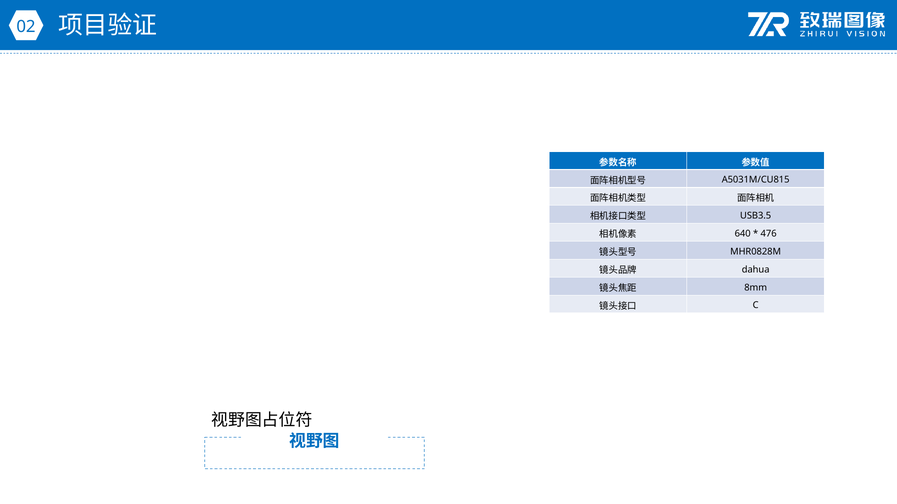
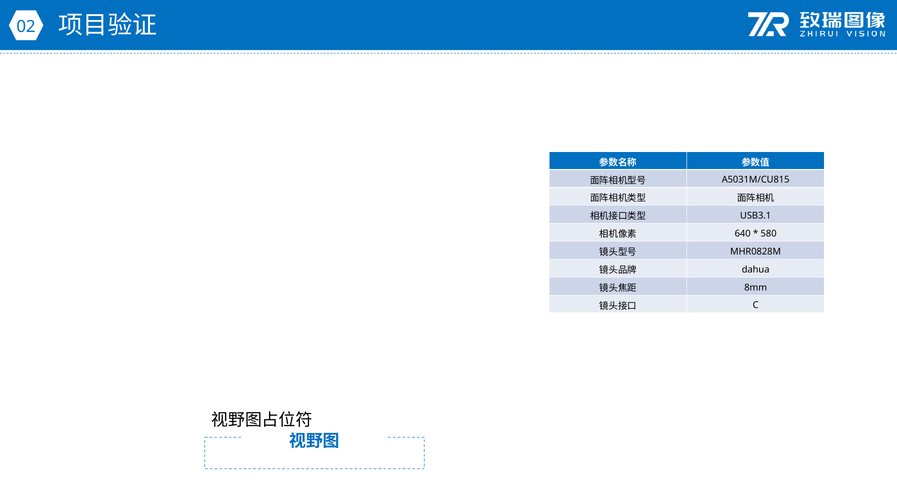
USB3.5: USB3.5 -> USB3.1 (756, 216)
476: 476 -> 580 (769, 234)
